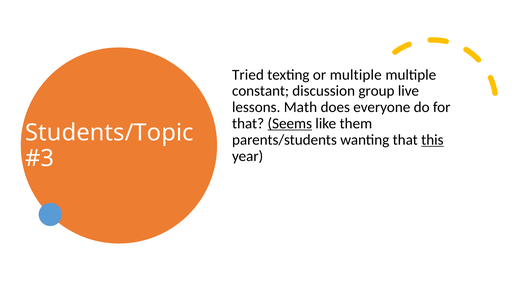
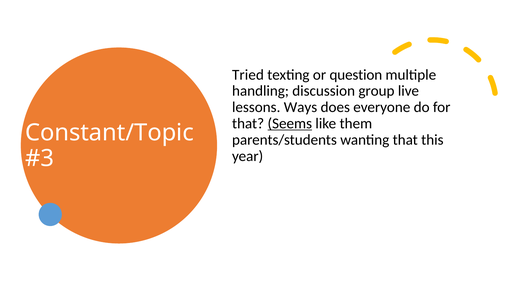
or multiple: multiple -> question (356, 75)
constant: constant -> handling (260, 91)
Math: Math -> Ways (300, 107)
Students/Topic: Students/Topic -> Constant/Topic (109, 133)
this underline: present -> none (432, 140)
